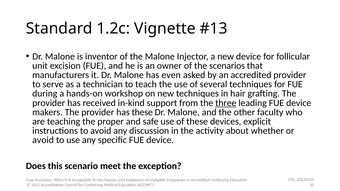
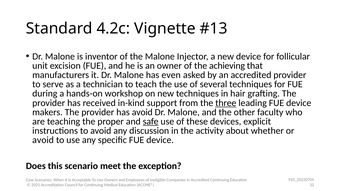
1.2c: 1.2c -> 4.2c (113, 29)
the scenarios: scenarios -> achieving (227, 66)
has these: these -> avoid (142, 112)
safe underline: none -> present (151, 122)
